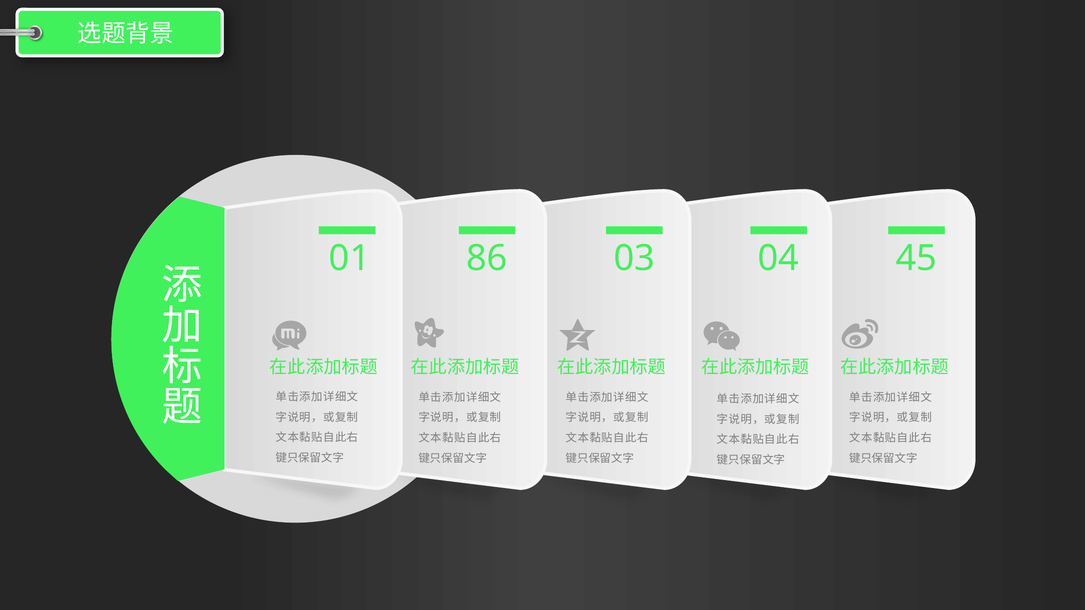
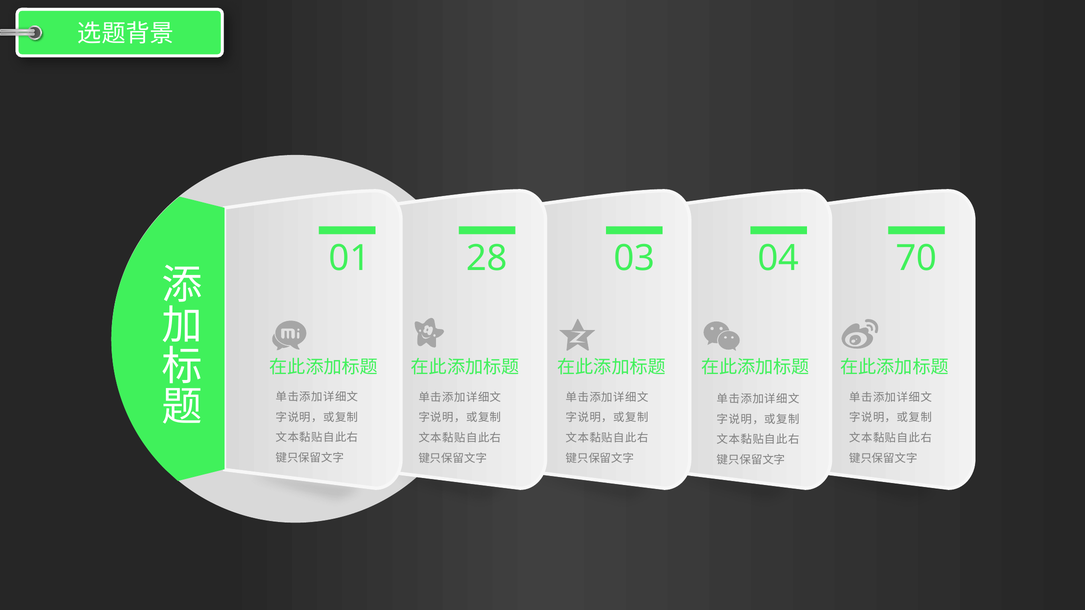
86: 86 -> 28 (487, 258)
45: 45 -> 70 (916, 258)
